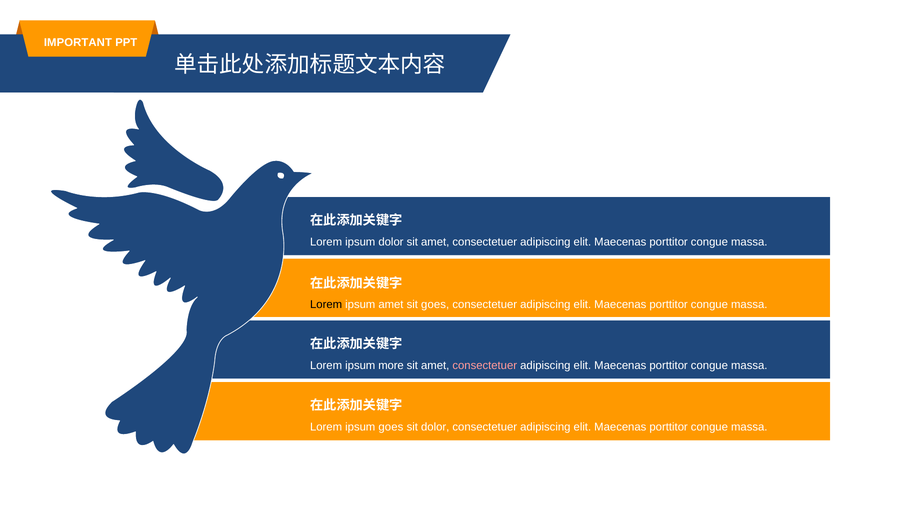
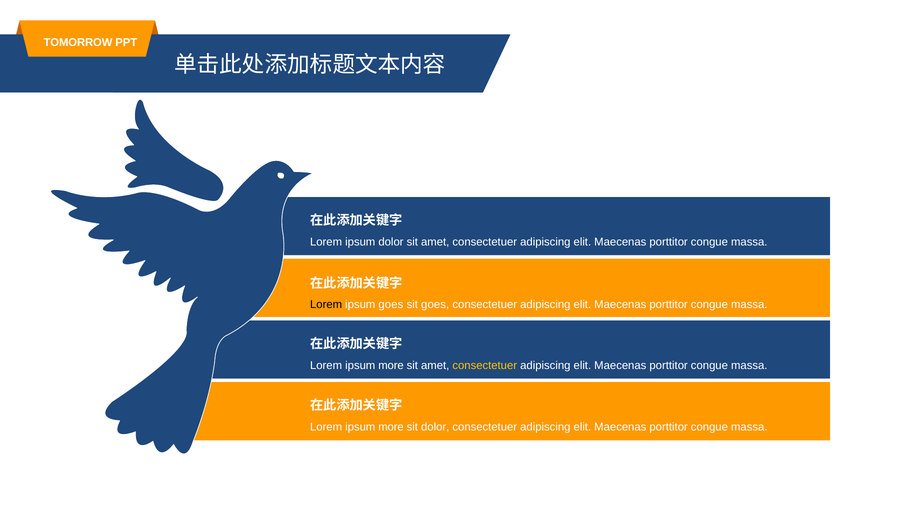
IMPORTANT: IMPORTANT -> TOMORROW (78, 42)
ipsum amet: amet -> goes (391, 305)
consectetuer colour: pink -> yellow (485, 365)
goes: goes -> more (391, 427)
